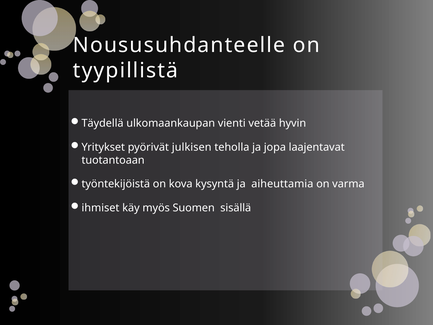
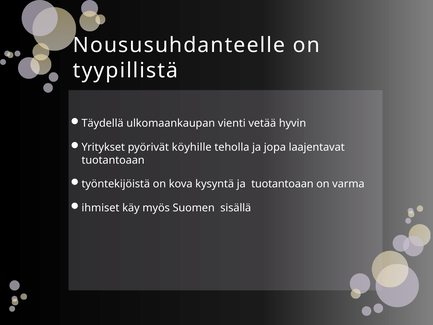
julkisen: julkisen -> köyhille (192, 147)
ja aiheuttamia: aiheuttamia -> tuotantoaan (282, 184)
